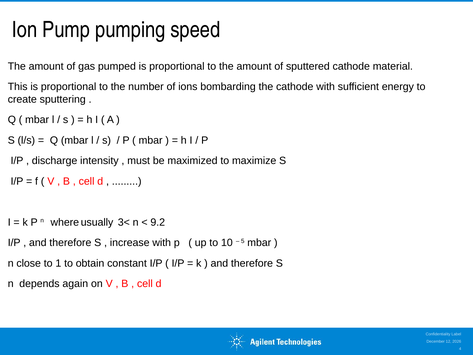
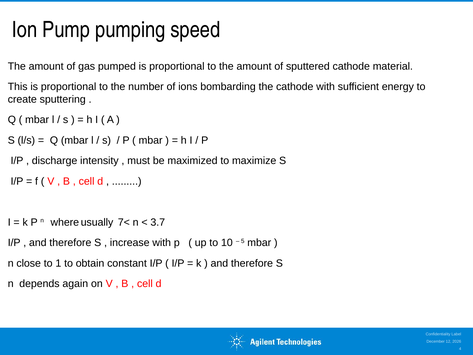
3<: 3< -> 7< (124, 222)
9.2: 9.2 -> 3.7 (158, 222)
